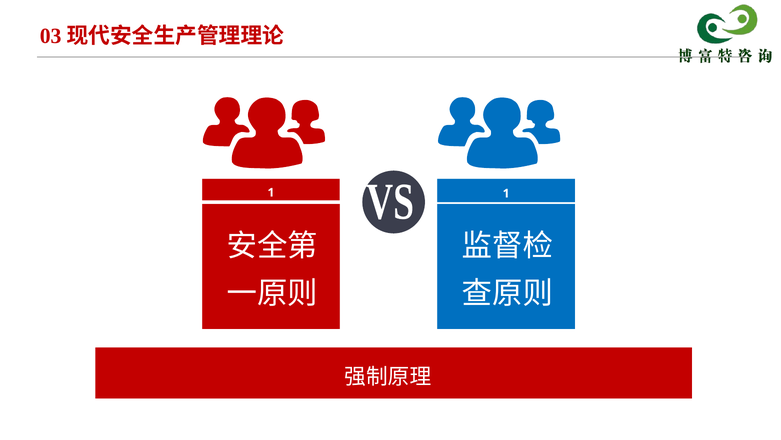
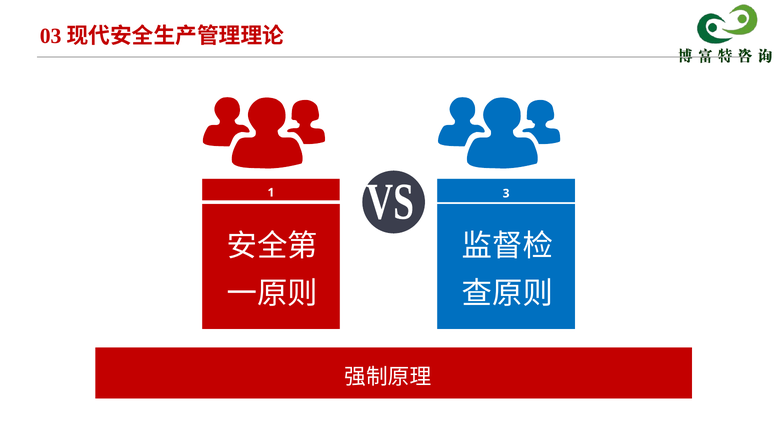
1 1: 1 -> 3 (506, 193)
